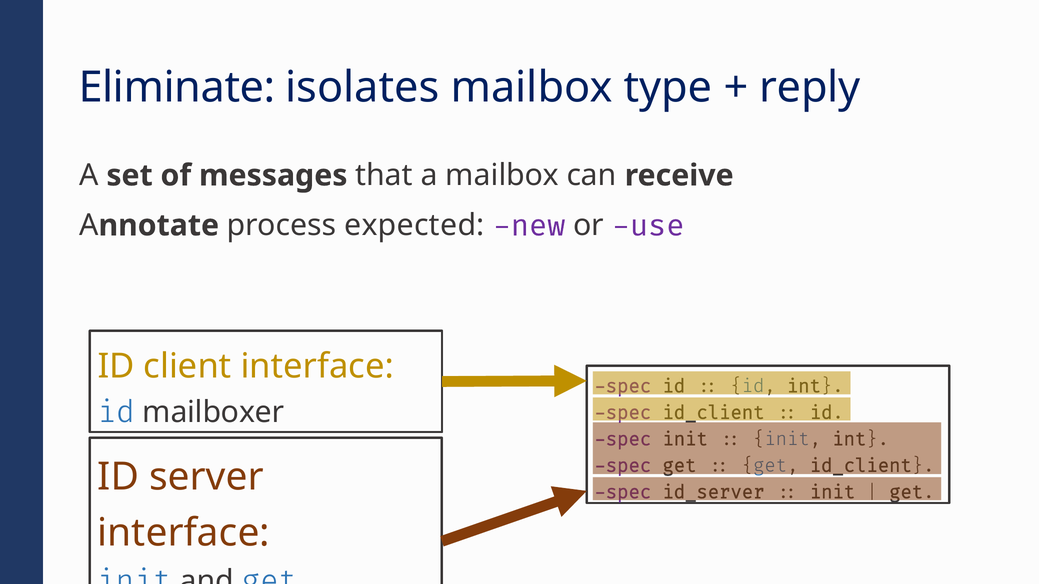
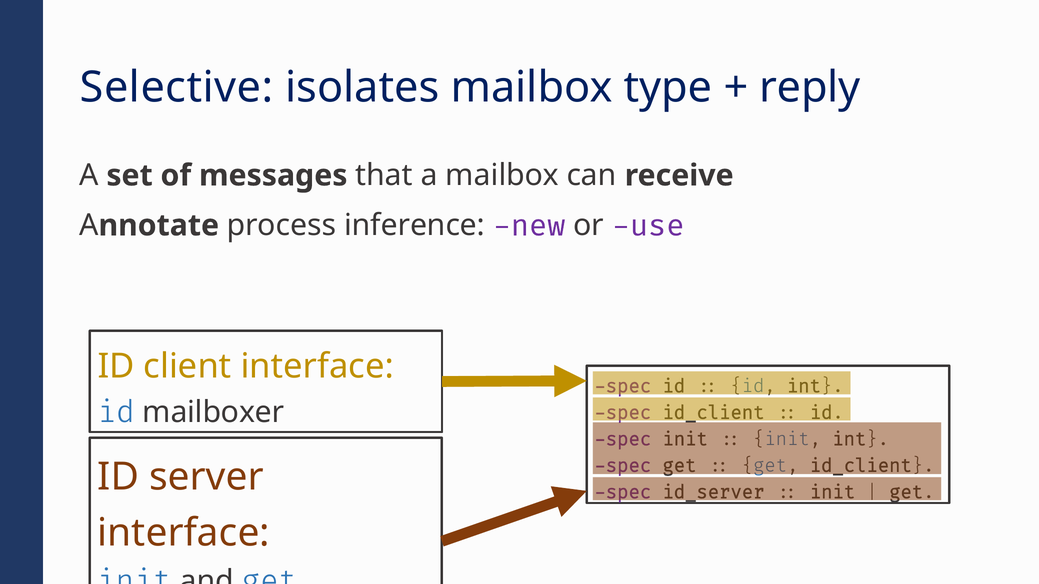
Eliminate: Eliminate -> Selective (177, 87)
expected: expected -> inference (415, 226)
